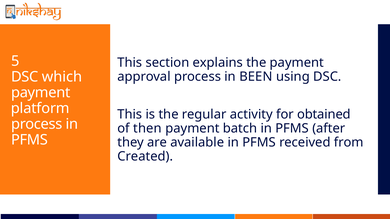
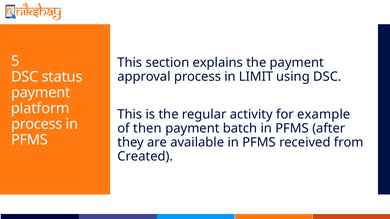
which: which -> status (62, 77)
BEEN: BEEN -> LIMIT (256, 77)
obtained: obtained -> example (324, 114)
